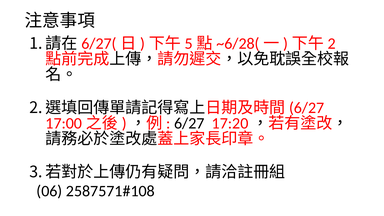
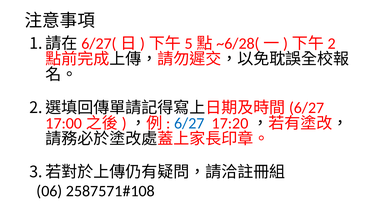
6/27 colour: black -> blue (189, 123)
